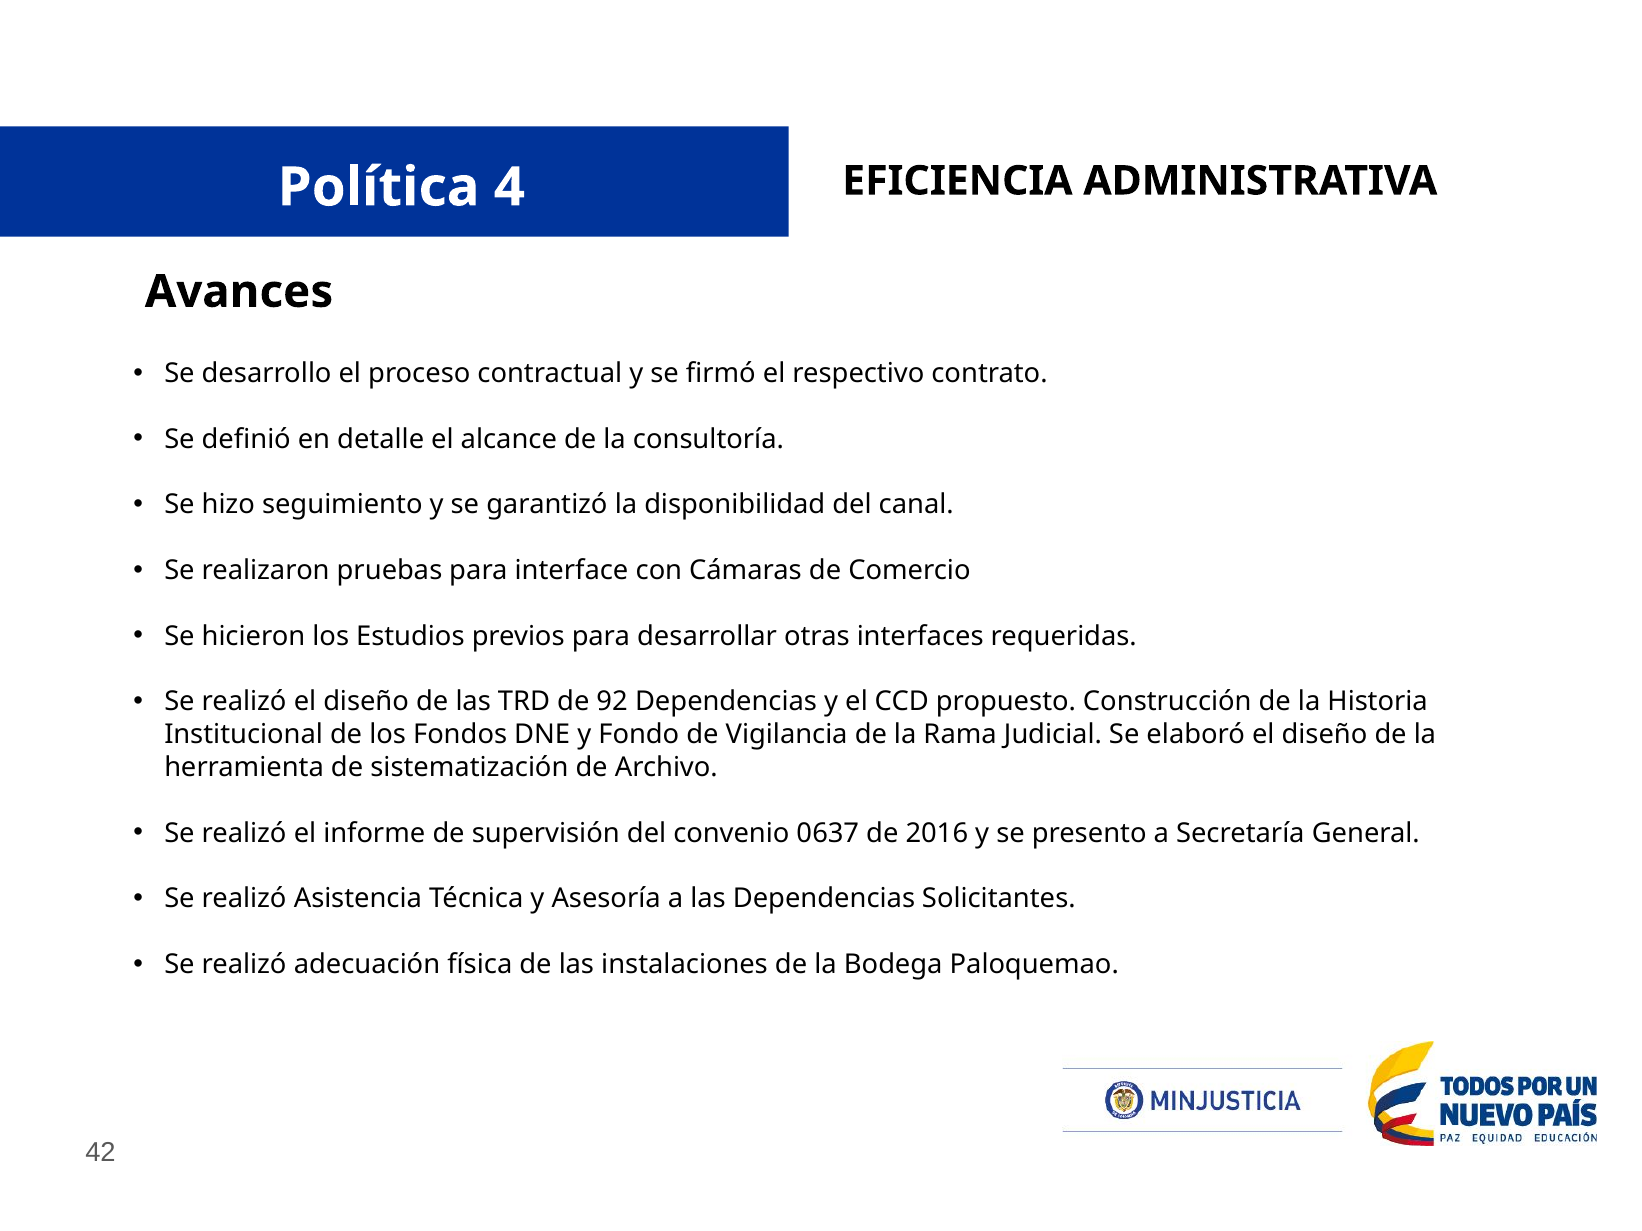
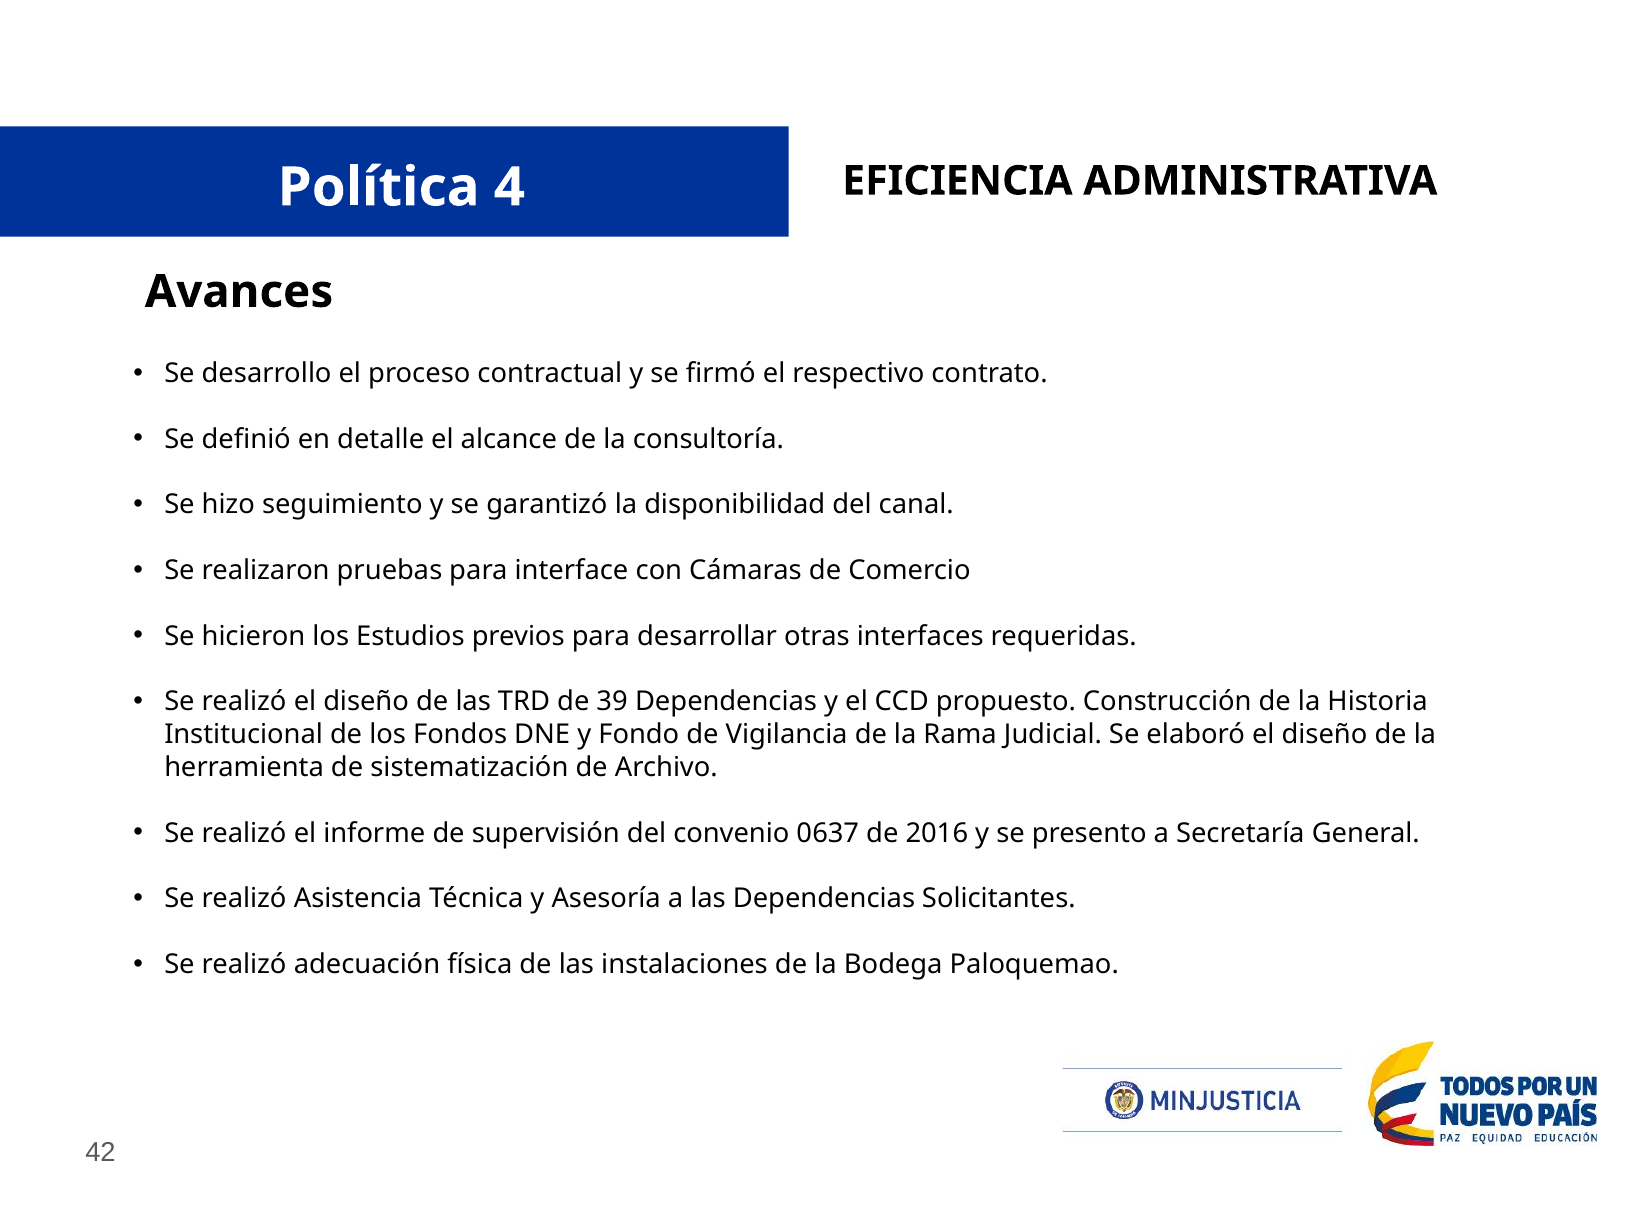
92: 92 -> 39 (612, 702)
